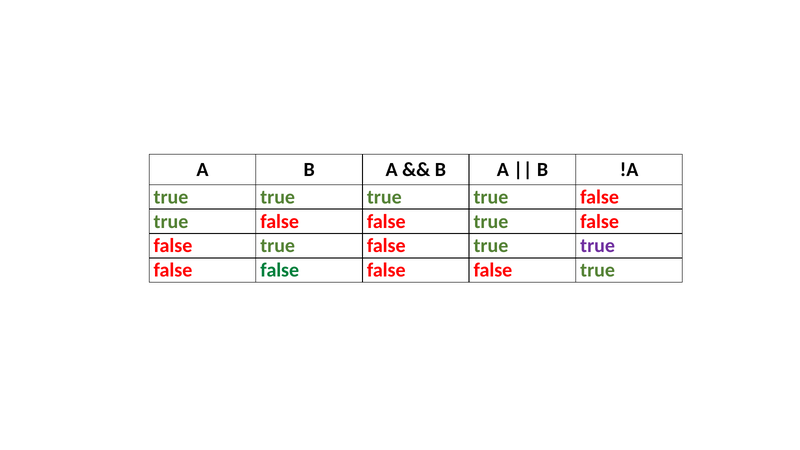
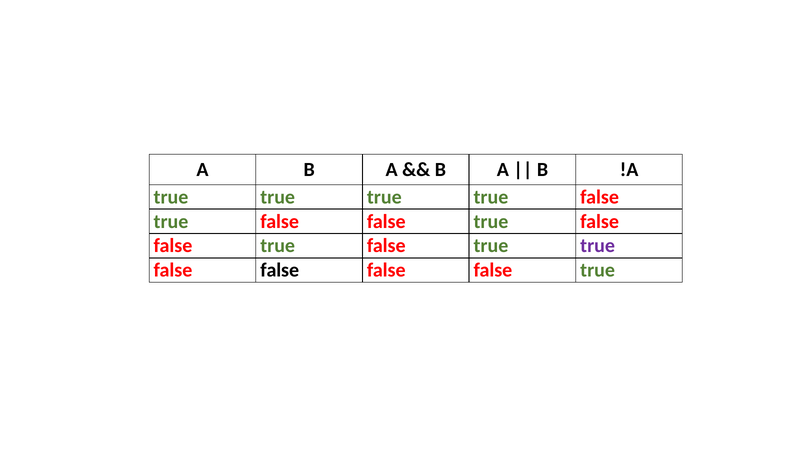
false colour: green -> black (280, 270)
